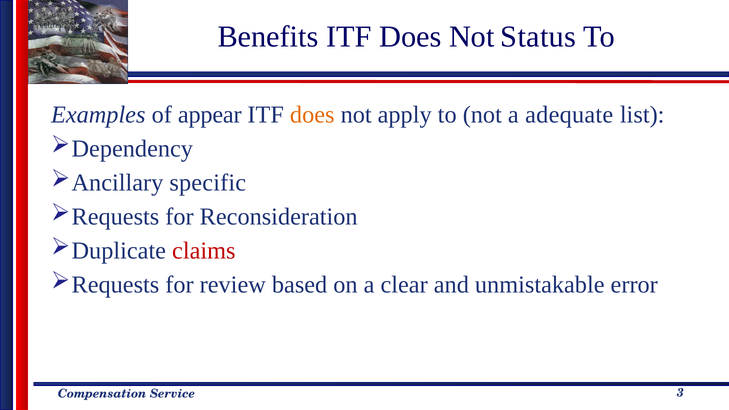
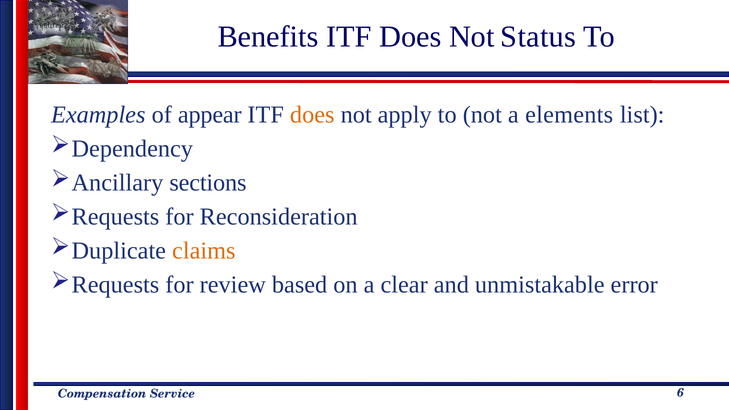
adequate: adequate -> elements (569, 115)
specific: specific -> sections (208, 183)
claims colour: red -> orange (204, 251)
3: 3 -> 6 (680, 393)
